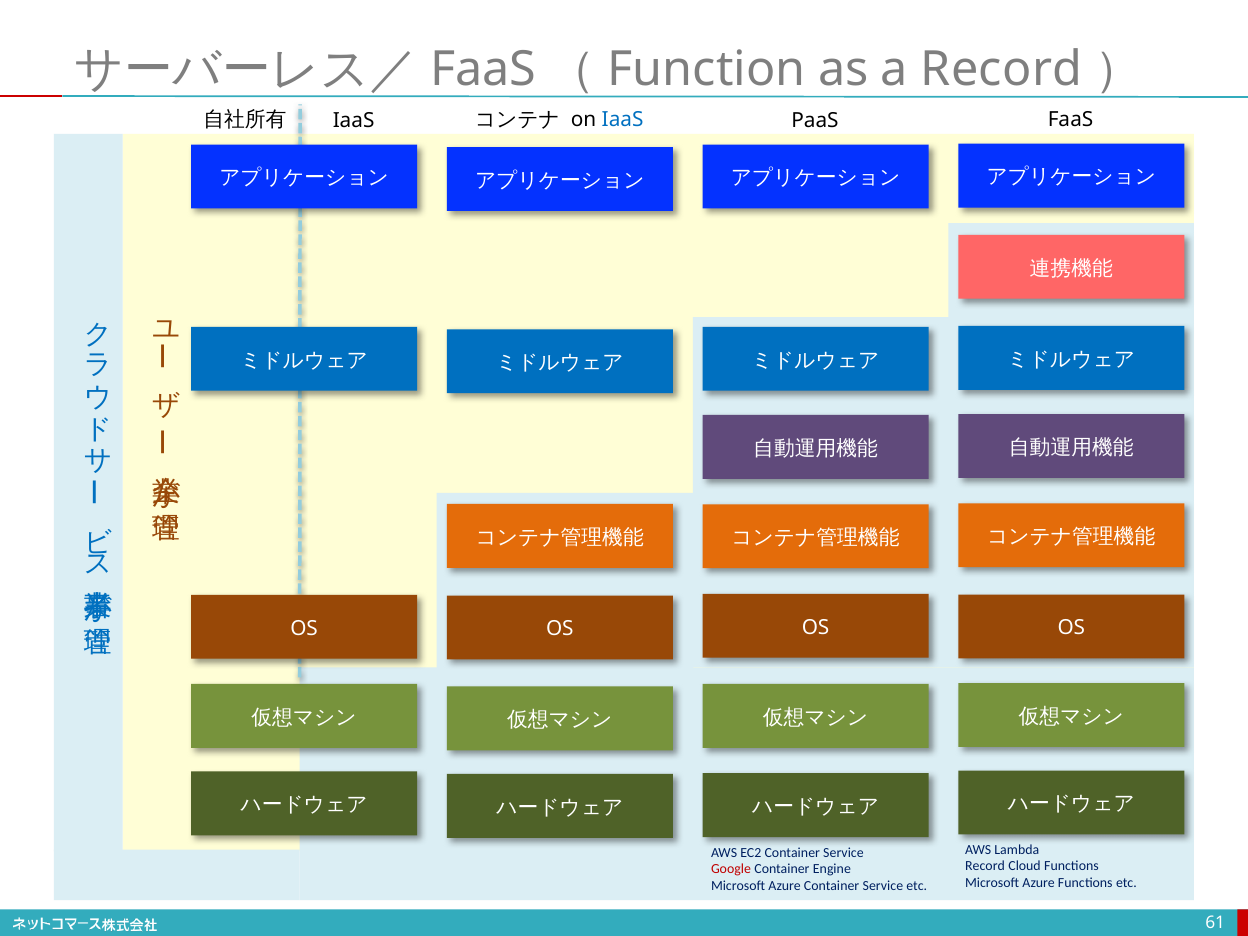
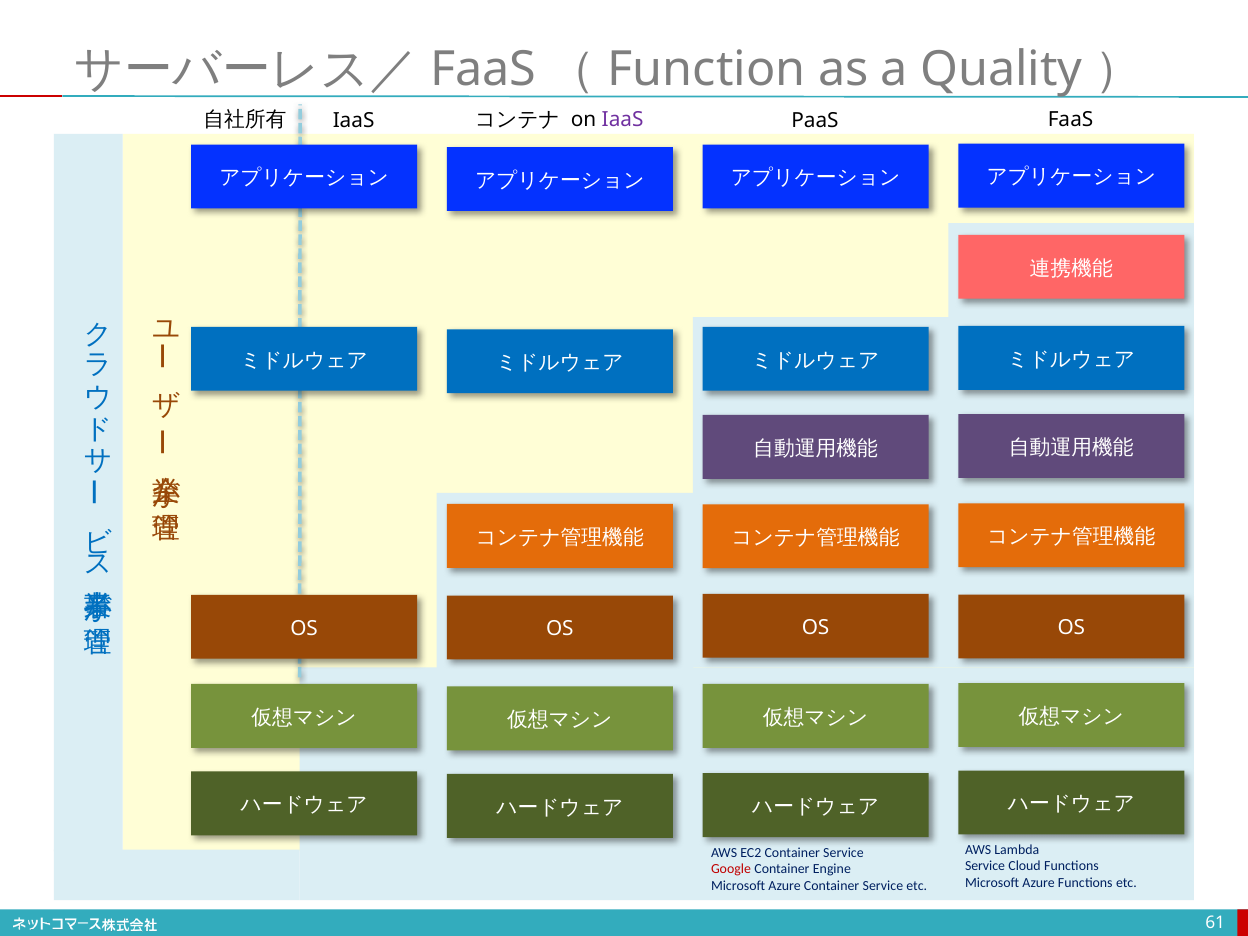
a Record: Record -> Quality (1002, 69)
IaaS colour: blue -> purple (623, 120)
Record: Record -> Service (985, 866)
